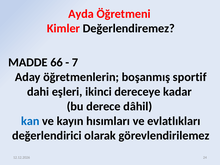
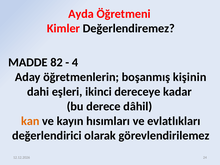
66: 66 -> 82 (57, 62)
7: 7 -> 4 (75, 62)
sportif: sportif -> kişinin (190, 77)
kan colour: blue -> orange (30, 121)
